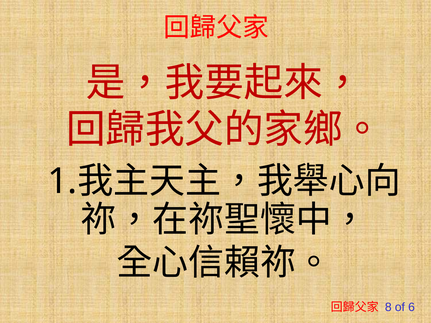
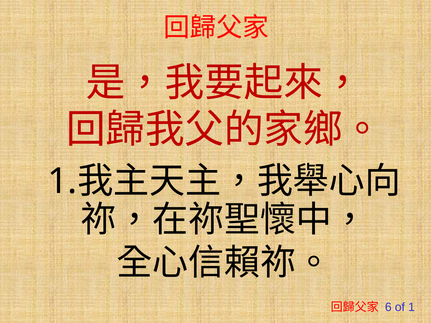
8: 8 -> 6 (388, 308)
of 6: 6 -> 1 (412, 308)
